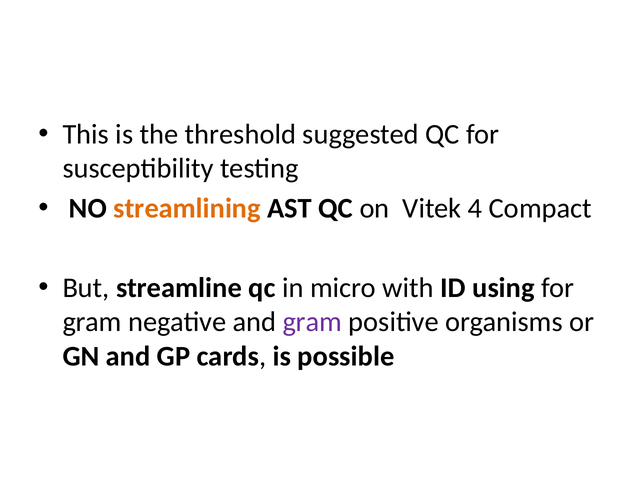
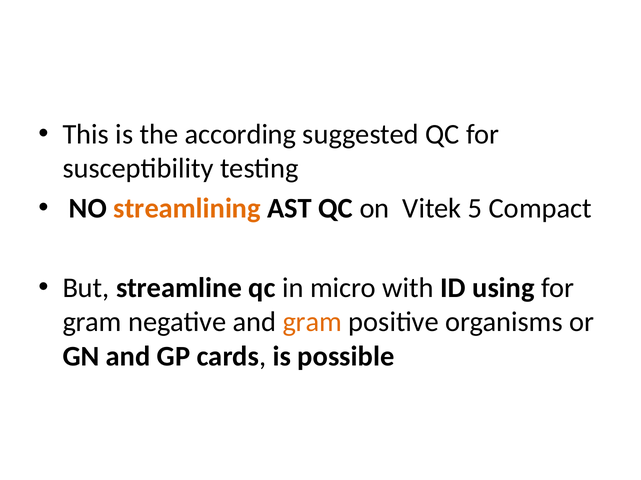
threshold: threshold -> according (240, 134)
4: 4 -> 5 (475, 209)
gram colour: purple -> orange (312, 323)
